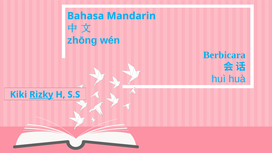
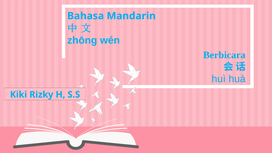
Rizky underline: present -> none (41, 95)
